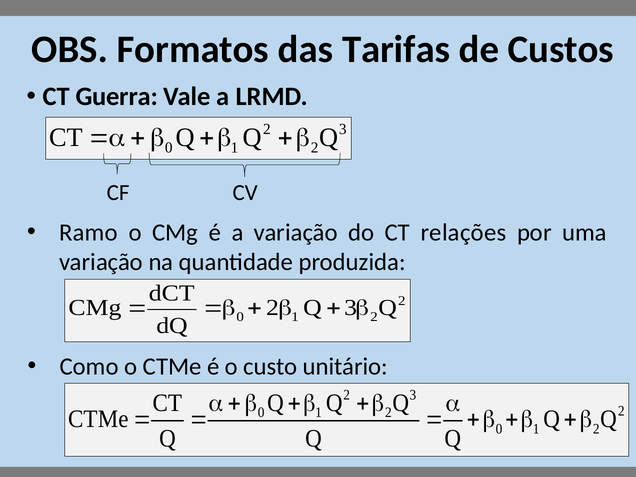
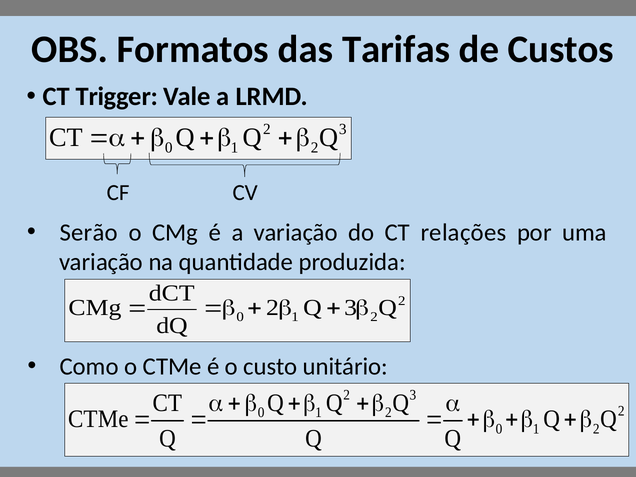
Guerra: Guerra -> Trigger (117, 96)
Ramo: Ramo -> Serão (89, 232)
